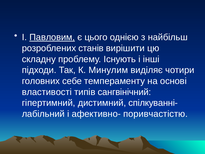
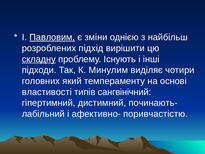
цього: цього -> зміни (96, 37)
станів: станів -> підхід (91, 48)
складну underline: none -> present (39, 59)
себе: себе -> який (72, 81)
спілкуванні-: спілкуванні- -> починають- (153, 103)
